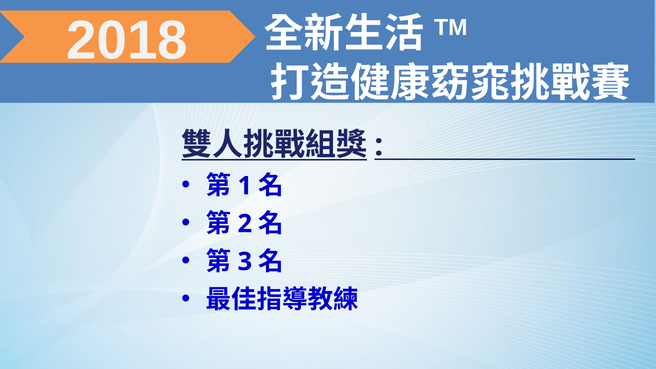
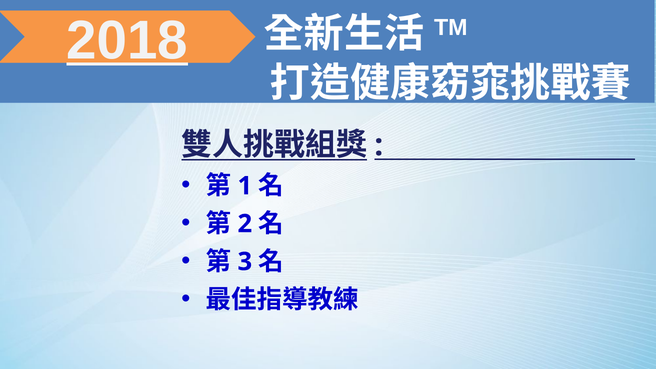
2018 underline: none -> present (127, 41)
